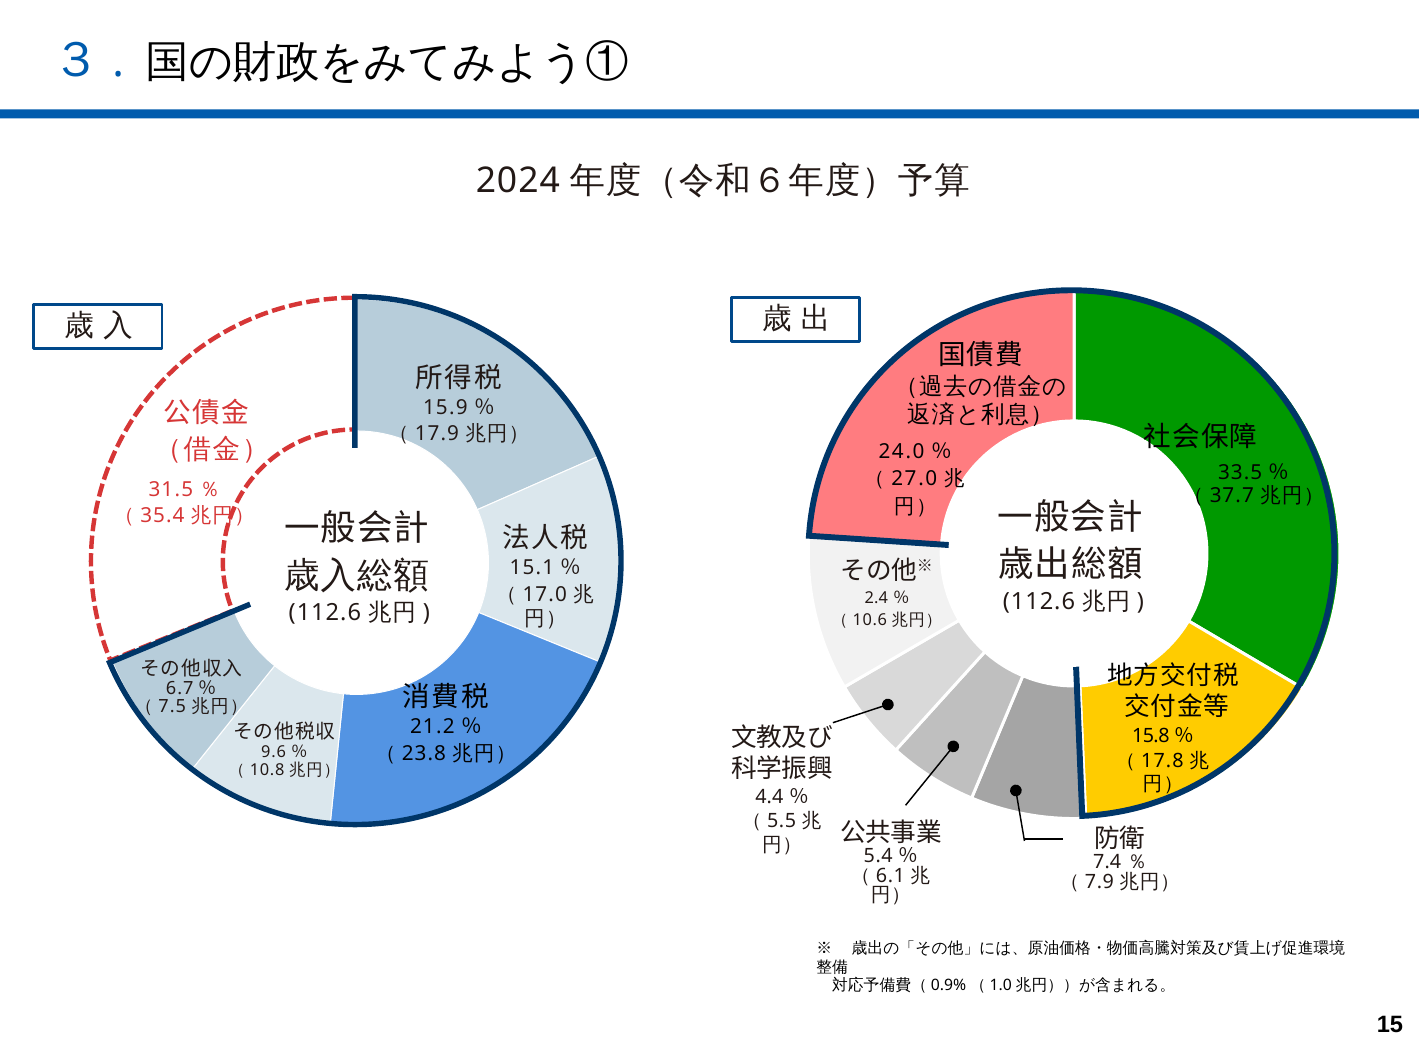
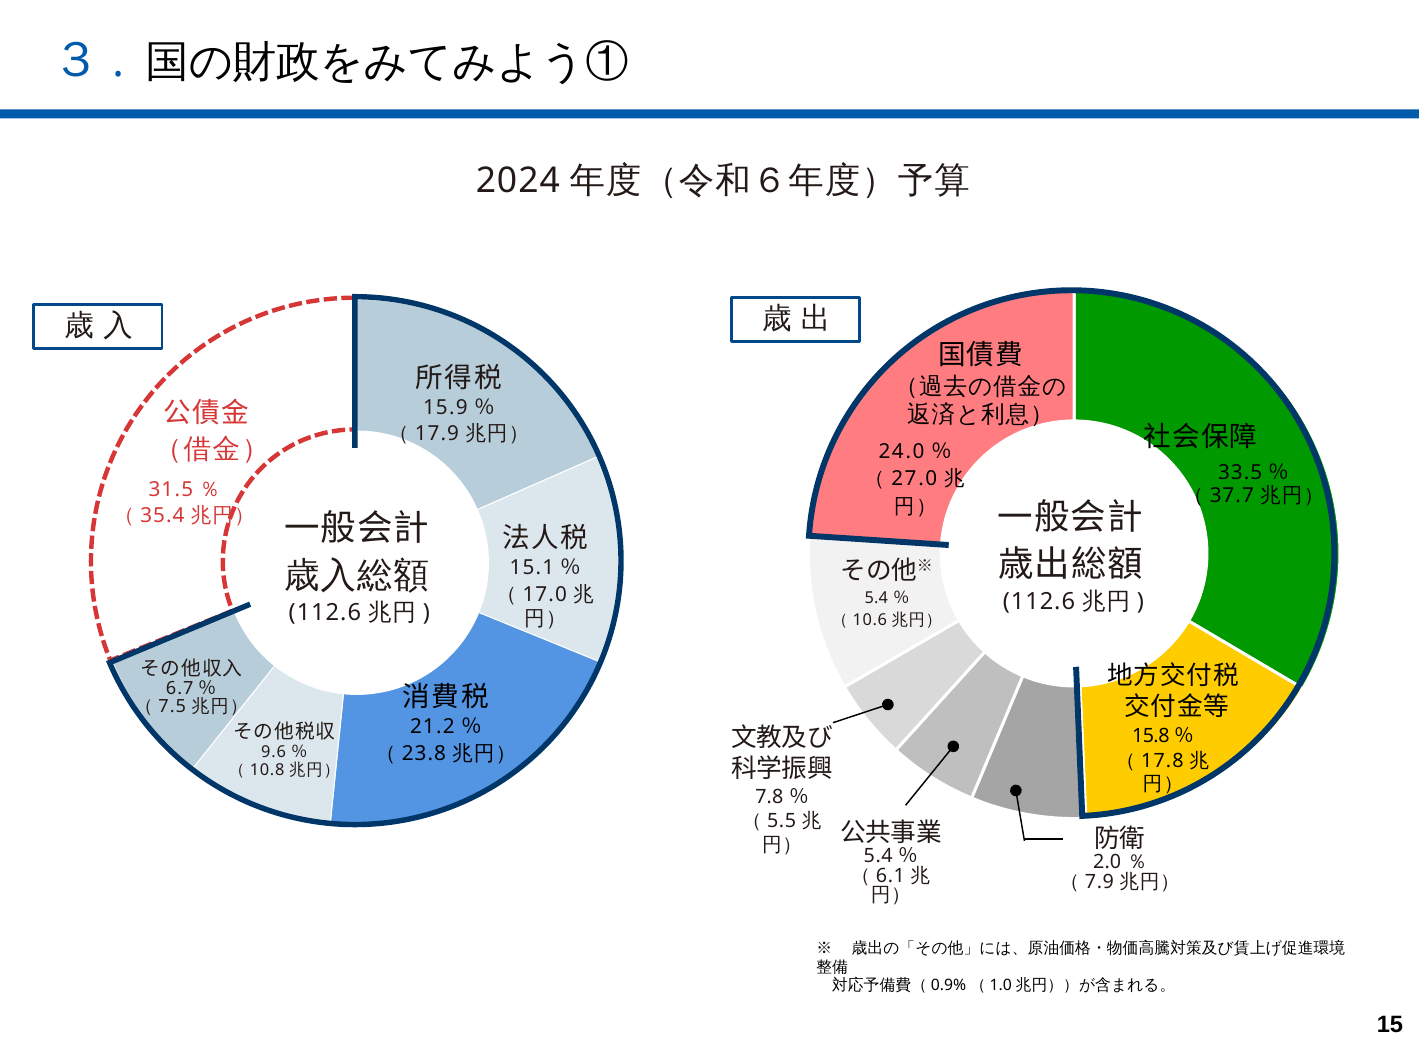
2.4: 2.4 -> 5.4 (876, 598)
4.4: 4.4 -> 7.8 (769, 797)
7.4: 7.4 -> 2.0 (1107, 862)
